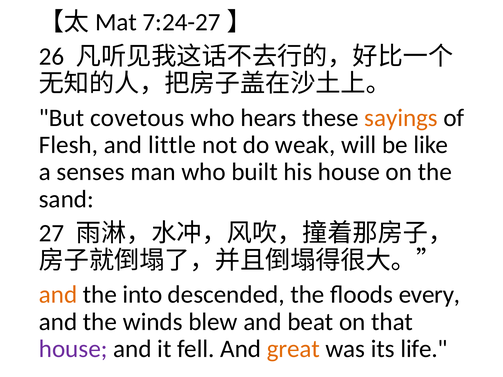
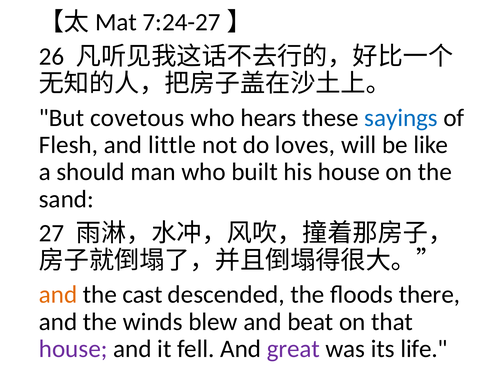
sayings colour: orange -> blue (401, 118)
weak: weak -> loves (305, 145)
senses: senses -> should (91, 172)
into: into -> cast (142, 295)
every: every -> there (429, 295)
great colour: orange -> purple (293, 349)
